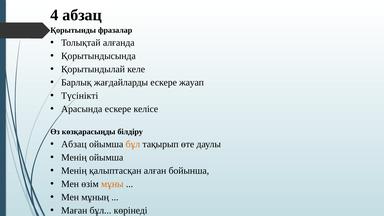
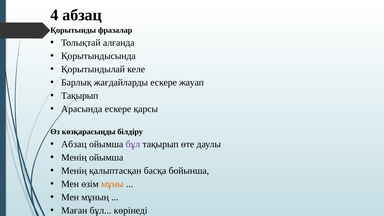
Түсінікті: Түсінікті -> Тақырып (80, 96)
келісе: келісе -> қарсы (146, 109)
бұл colour: orange -> purple (133, 144)
алған: алған -> басқа (155, 171)
